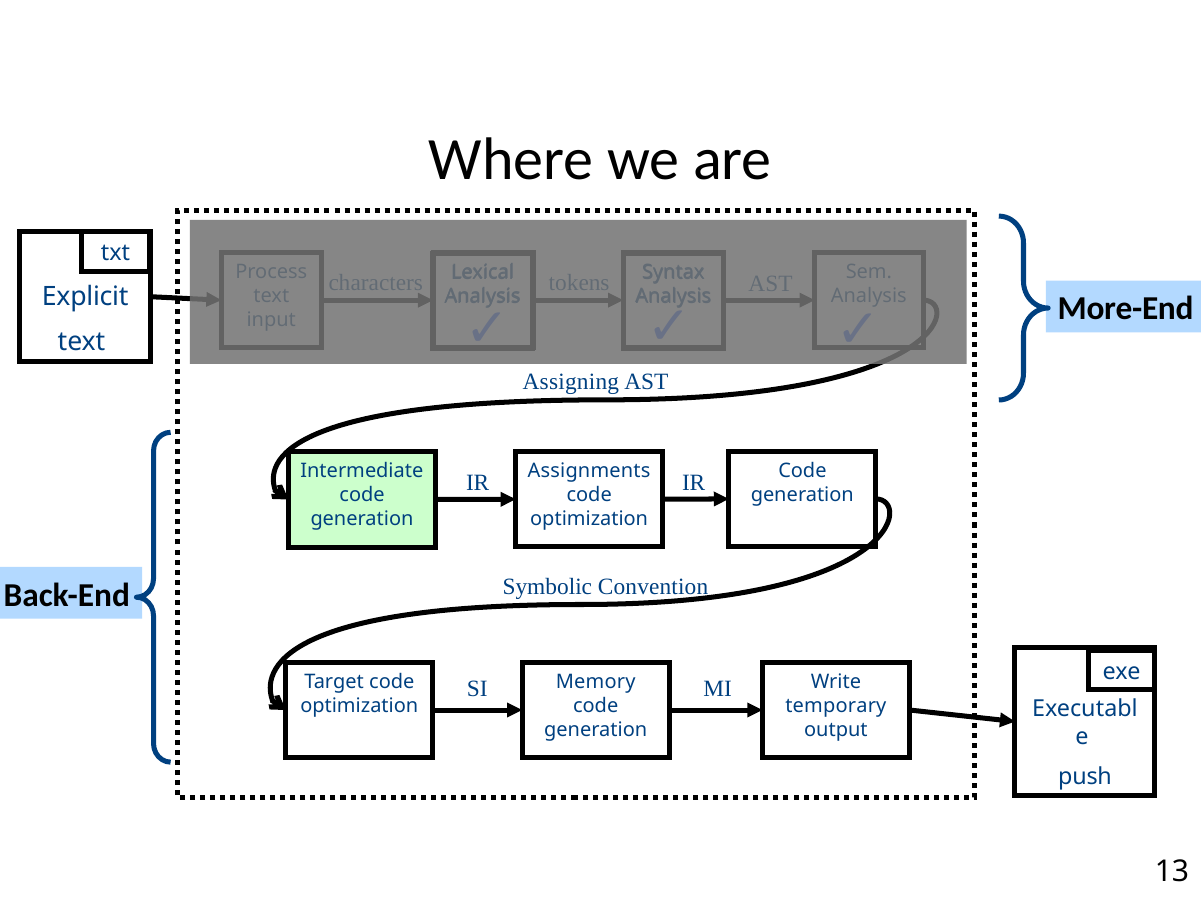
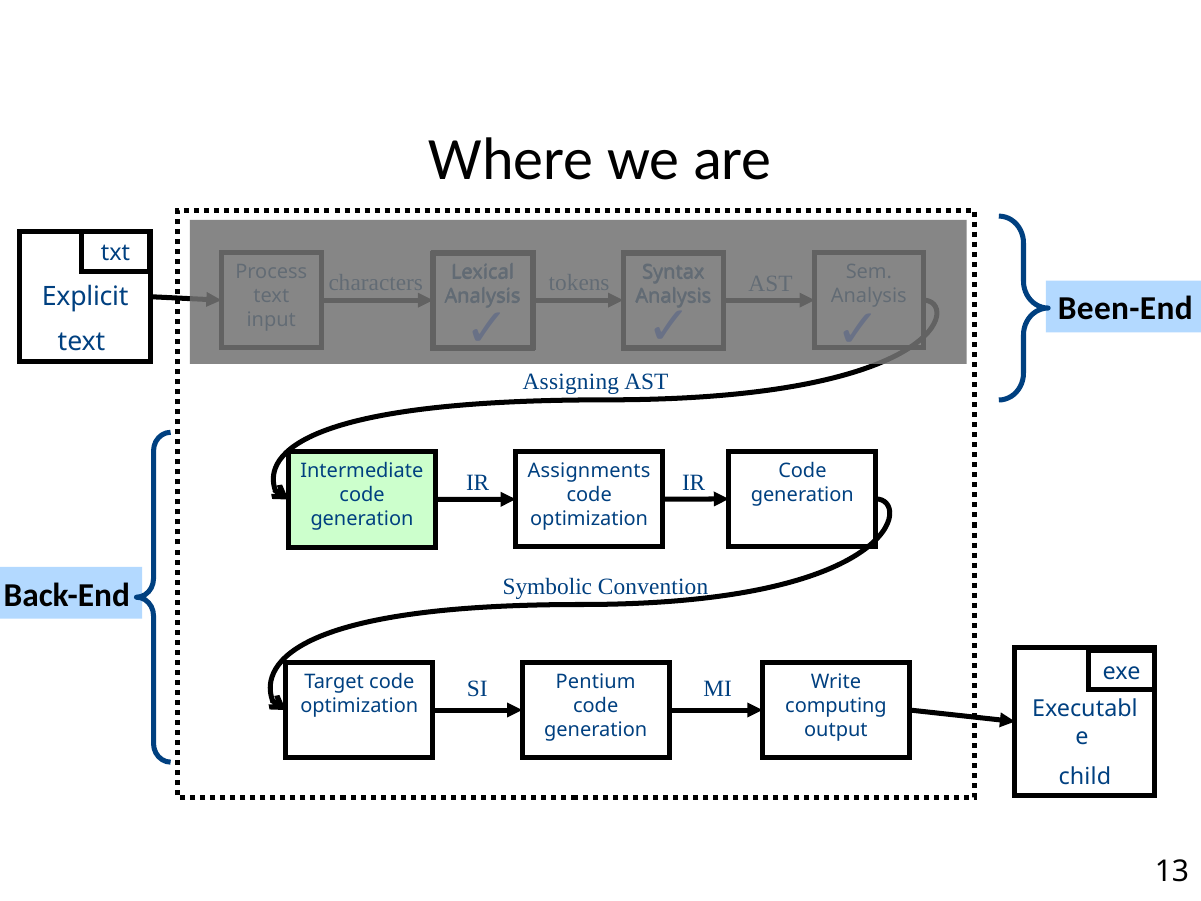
More-End: More-End -> Been-End (1125, 309)
Memory: Memory -> Pentium (596, 682)
temporary: temporary -> computing (836, 706)
push: push -> child (1085, 777)
